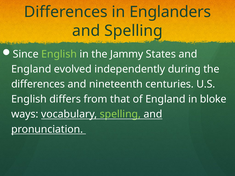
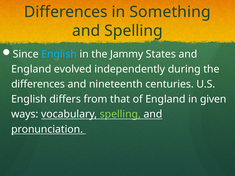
Englanders: Englanders -> Something (170, 12)
English colour: light green -> light blue (59, 54)
bloke: bloke -> given (213, 99)
